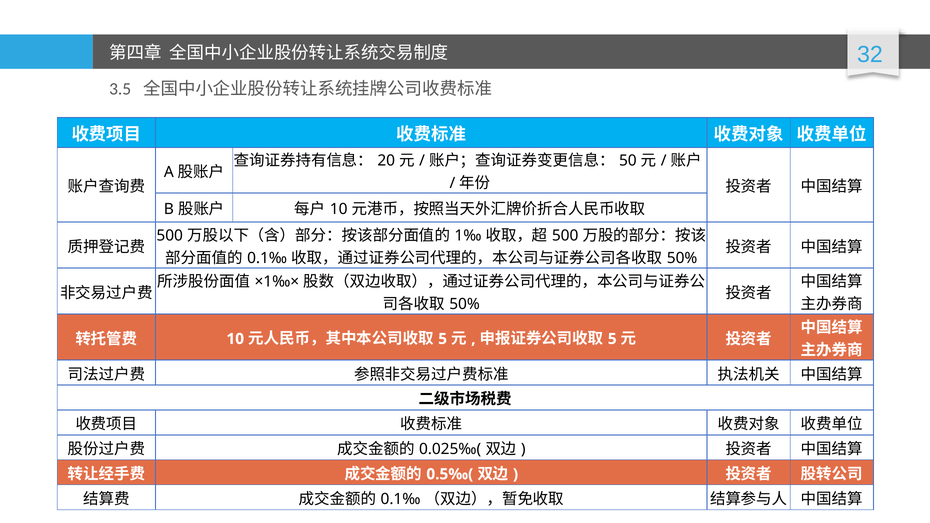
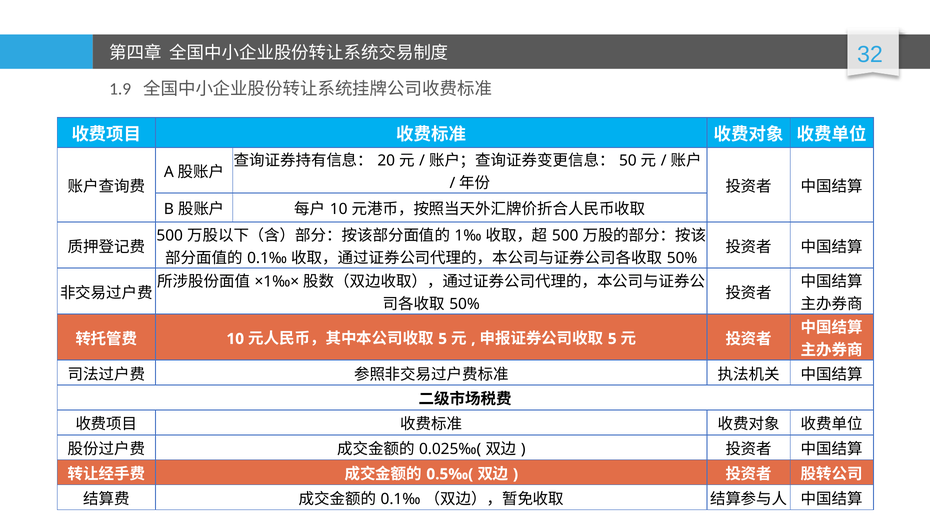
3.5: 3.5 -> 1.9 (120, 89)
